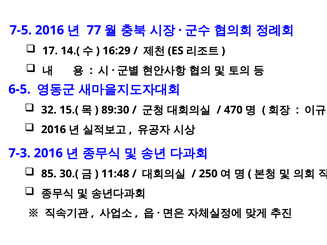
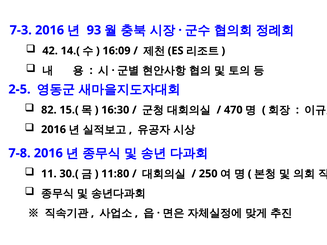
7-5: 7-5 -> 7-3 (21, 30)
77: 77 -> 93 (94, 30)
17: 17 -> 42 (50, 51)
16:29: 16:29 -> 16:09 (117, 51)
6-5: 6-5 -> 2-5 (19, 89)
32: 32 -> 82 (49, 110)
89:30: 89:30 -> 16:30 (115, 110)
7-3: 7-3 -> 7-8 (19, 153)
85: 85 -> 11 (49, 174)
11:48: 11:48 -> 11:80 (115, 174)
